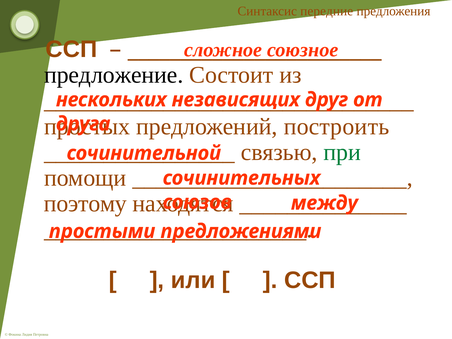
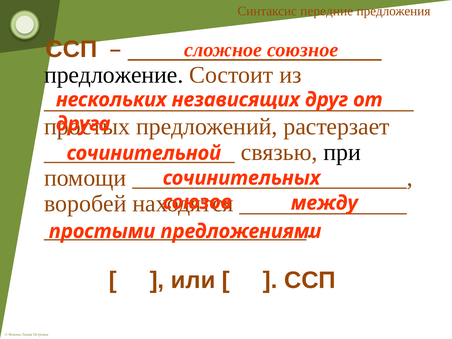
построить: построить -> растерзает (337, 126)
при colour: green -> black (342, 152)
поэтому: поэтому -> воробей (85, 204)
